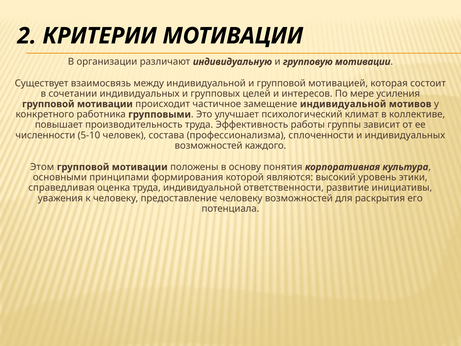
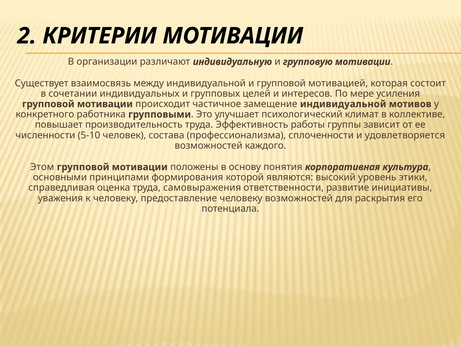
и индивидуальных: индивидуальных -> удовлетворяется (405, 135)
труда индивидуальной: индивидуальной -> самовыражения (202, 188)
